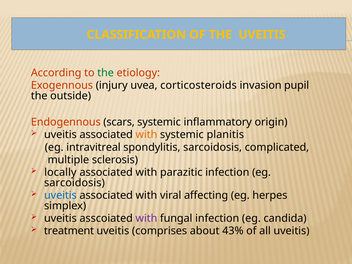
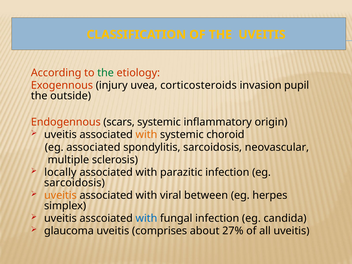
planitis: planitis -> choroid (225, 135)
eg intravitreal: intravitreal -> associated (93, 147)
complicated: complicated -> neovascular (277, 147)
uveitis colour: blue -> orange (60, 195)
affecting: affecting -> between (206, 195)
with colour: purple -> blue (146, 218)
treatment: treatment -> glaucoma (69, 231)
43%: 43% -> 27% (233, 231)
